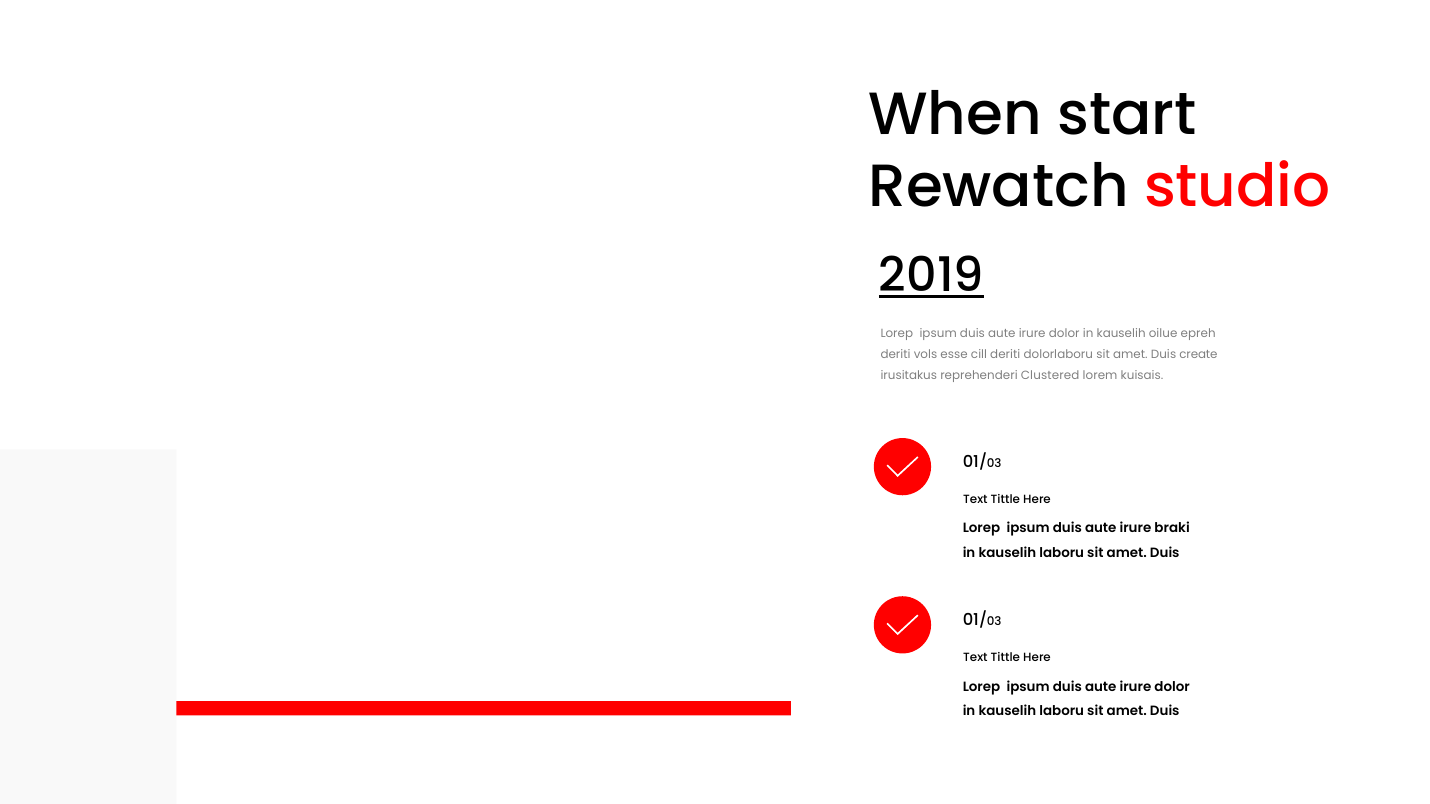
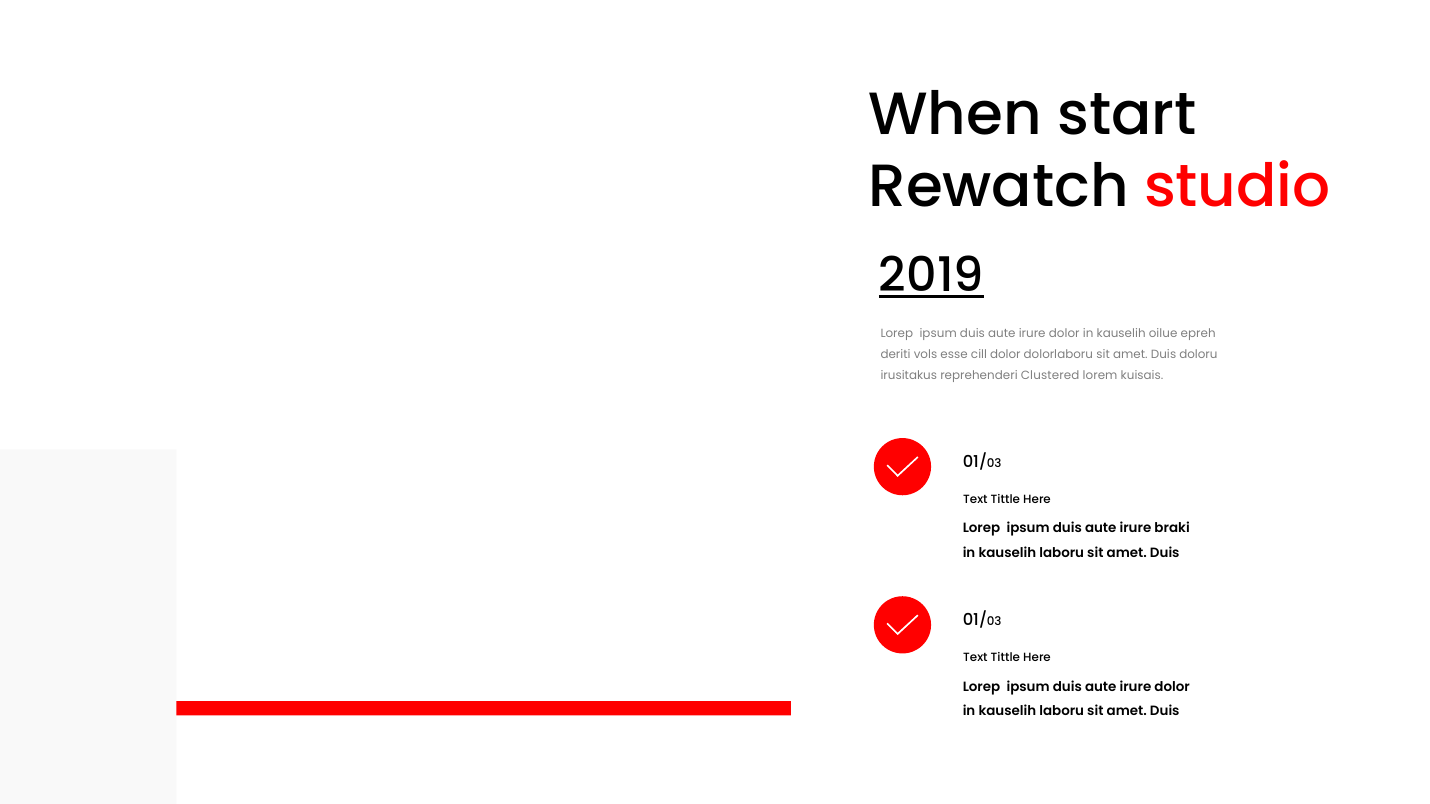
cill deriti: deriti -> dolor (1005, 355)
create: create -> doloru (1198, 355)
